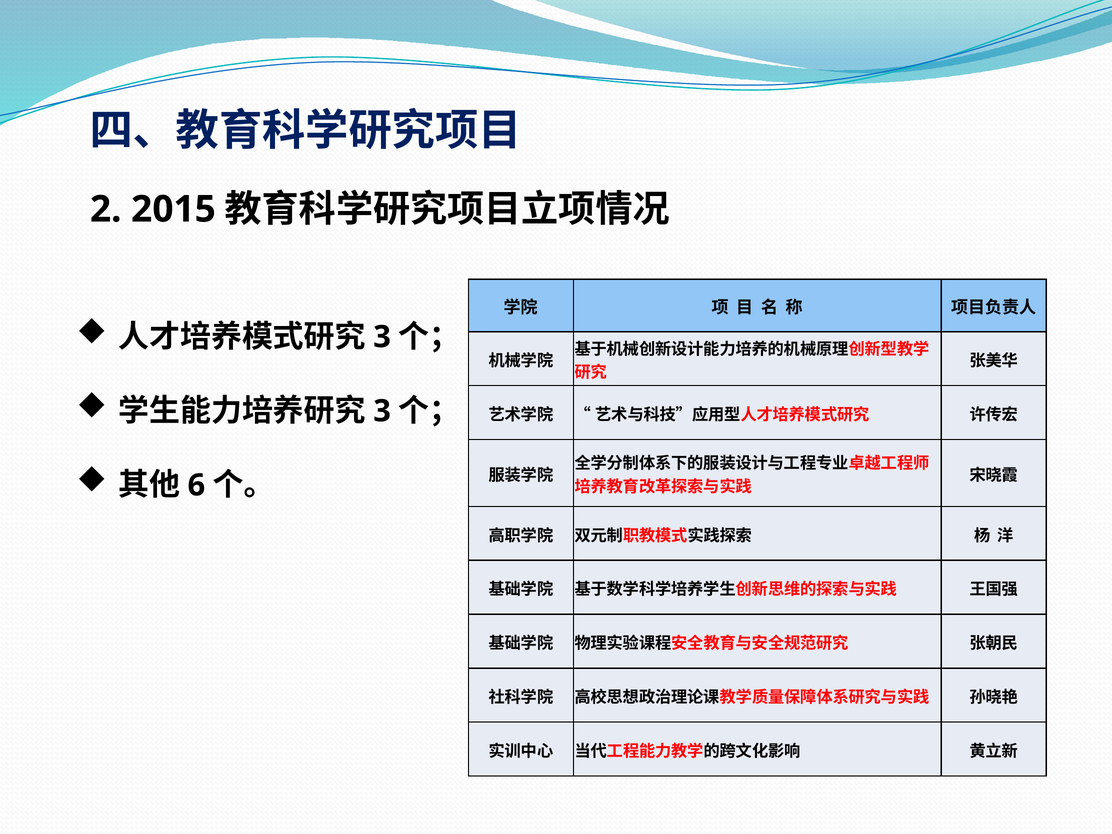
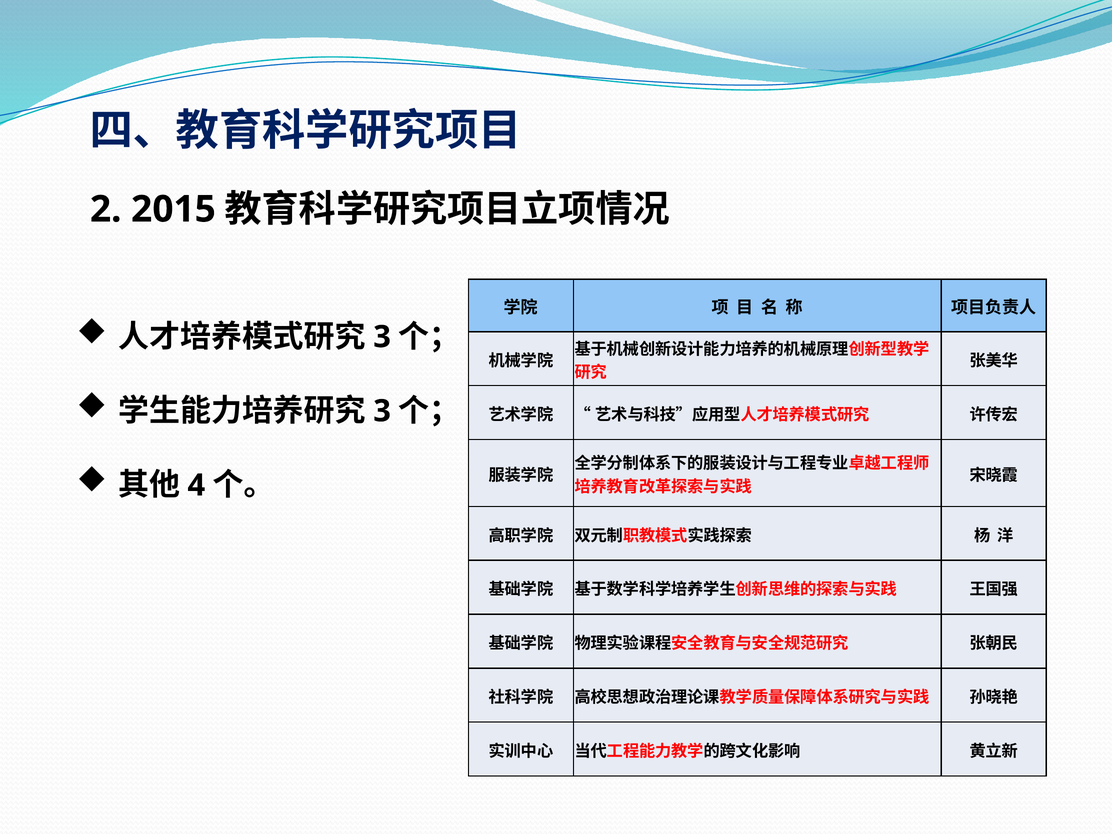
6: 6 -> 4 (196, 485)
